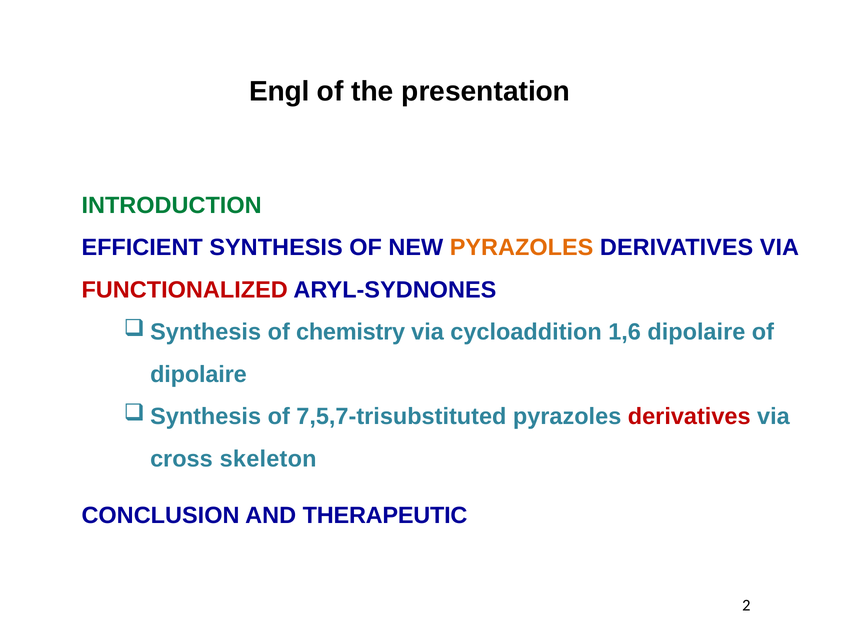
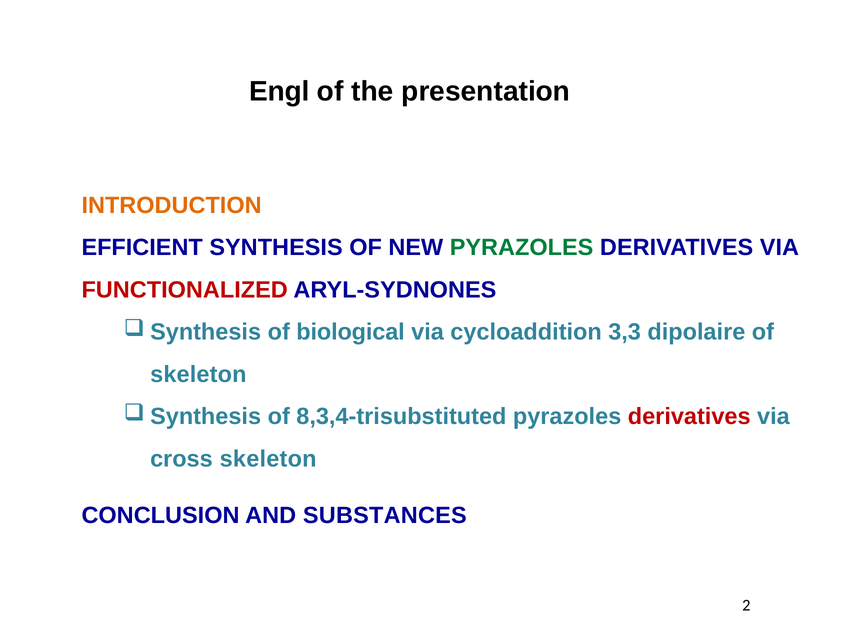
INTRODUCTION colour: green -> orange (172, 205)
PYRAZOLES colour: orange -> green (522, 247)
chemistry: chemistry -> biological (351, 332)
1,6: 1,6 -> 3,3 (625, 332)
dipolaire: dipolaire -> skeleton (198, 374)
7,5,7-trisubstituted: 7,5,7-trisubstituted -> 8,3,4-trisubstituted (401, 416)
THERAPEUTIC: THERAPEUTIC -> SUBSTANCES (385, 515)
